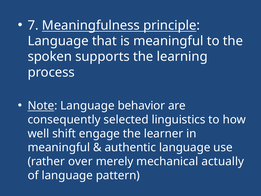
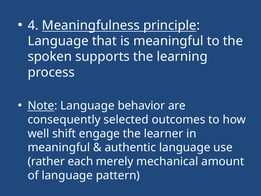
7: 7 -> 4 (33, 25)
linguistics: linguistics -> outcomes (179, 119)
over: over -> each (80, 161)
actually: actually -> amount (223, 161)
